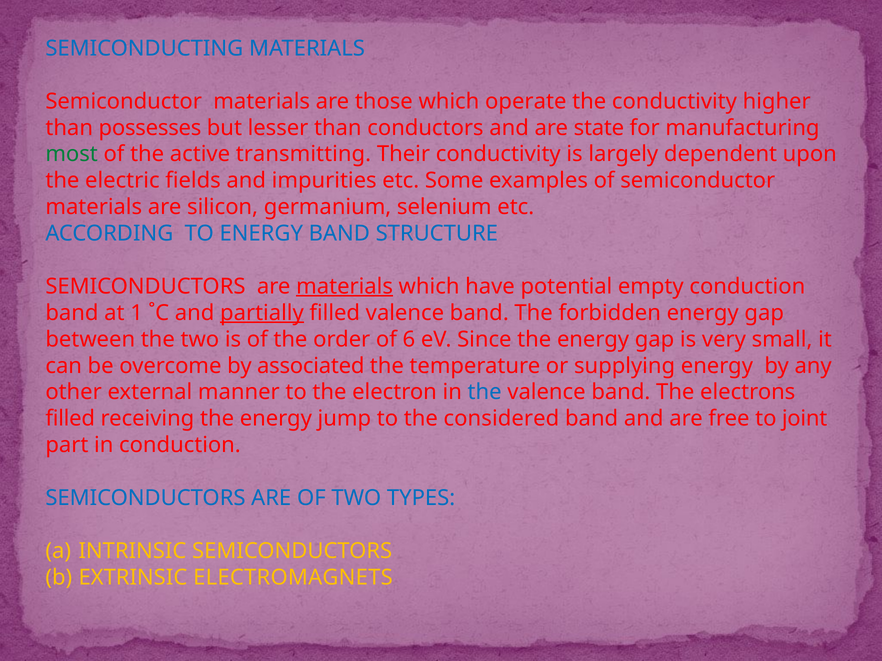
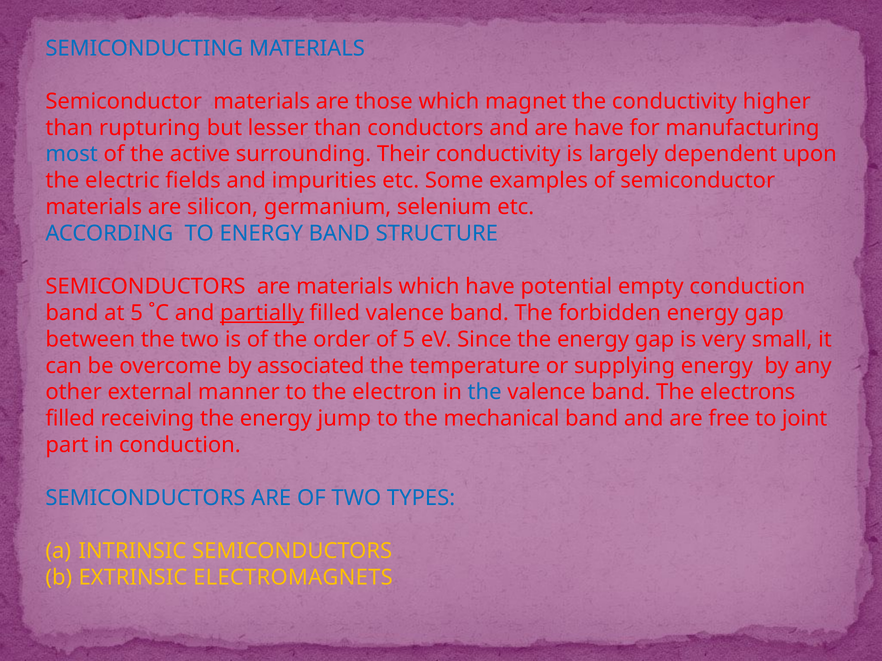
operate: operate -> magnet (526, 101)
possesses: possesses -> rupturing (150, 128)
are state: state -> have (599, 128)
most colour: green -> blue (72, 154)
transmitting: transmitting -> surrounding (303, 154)
materials underline: present -> none (345, 287)
at 1: 1 -> 5 (137, 313)
of 6: 6 -> 5 (409, 340)
considered: considered -> mechanical (502, 419)
